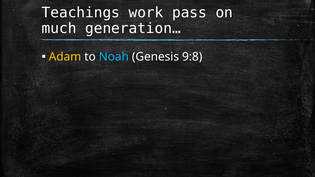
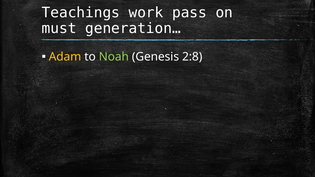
much: much -> must (59, 28)
Noah colour: light blue -> light green (114, 57)
9:8: 9:8 -> 2:8 (192, 57)
